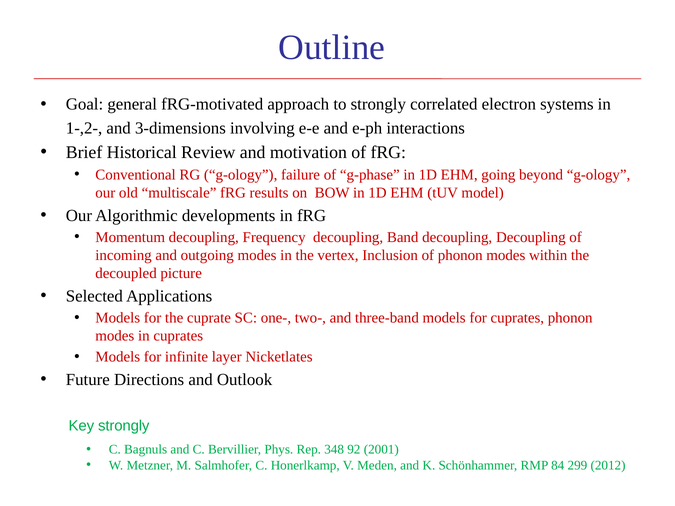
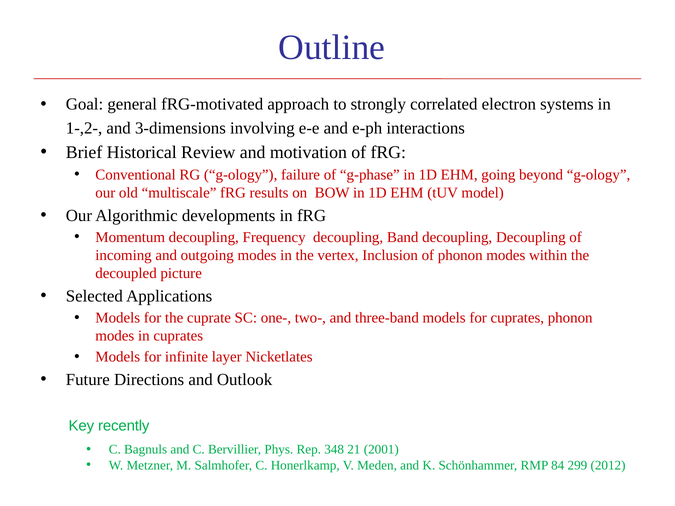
Key strongly: strongly -> recently (124, 426)
92: 92 -> 21 (354, 450)
